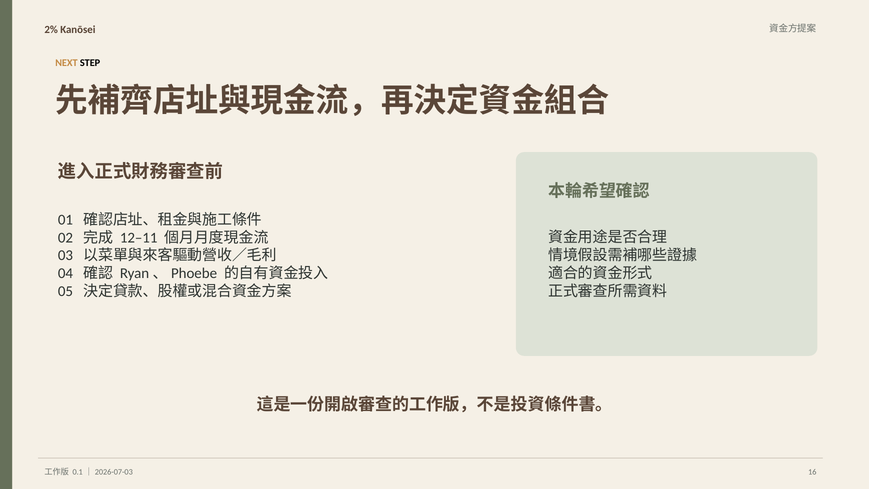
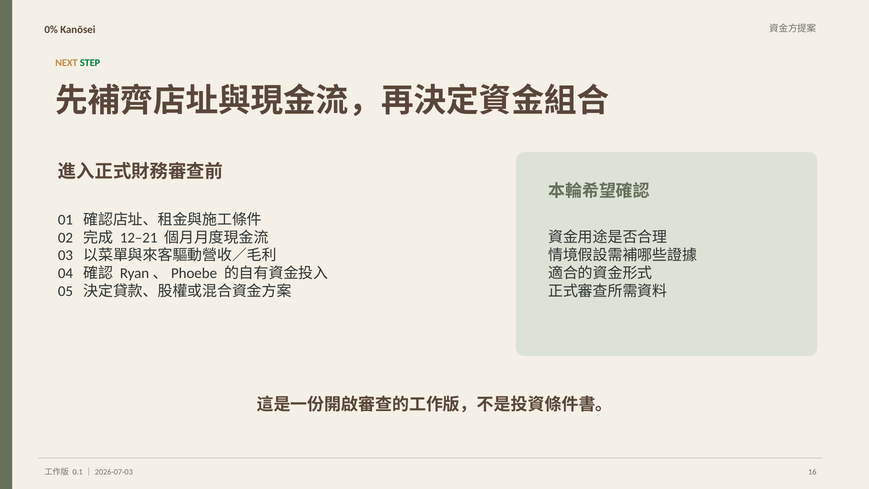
2%: 2% -> 0% (51, 29)
STEP colour: black -> green (90, 63)
12–11: 12–11 -> 12–21 (139, 237)
